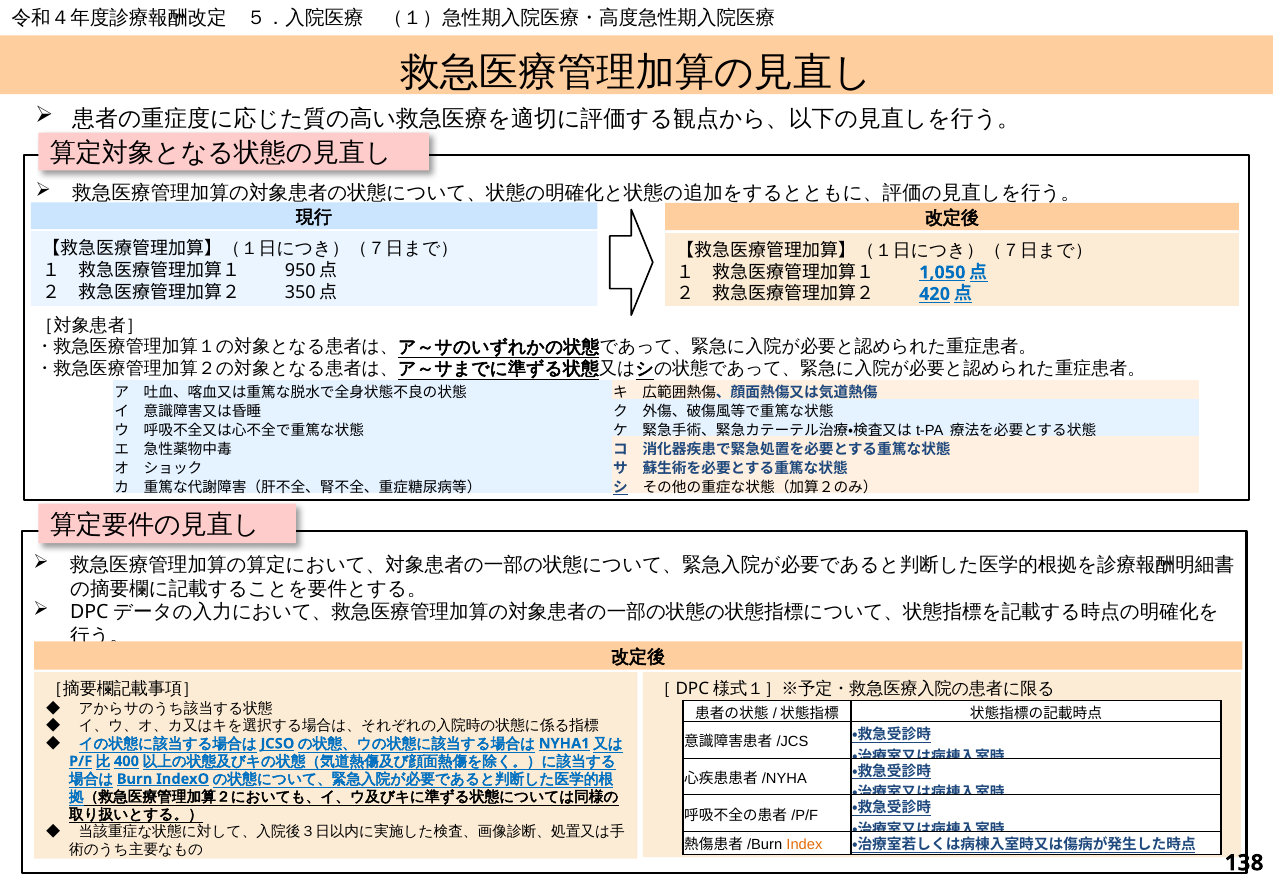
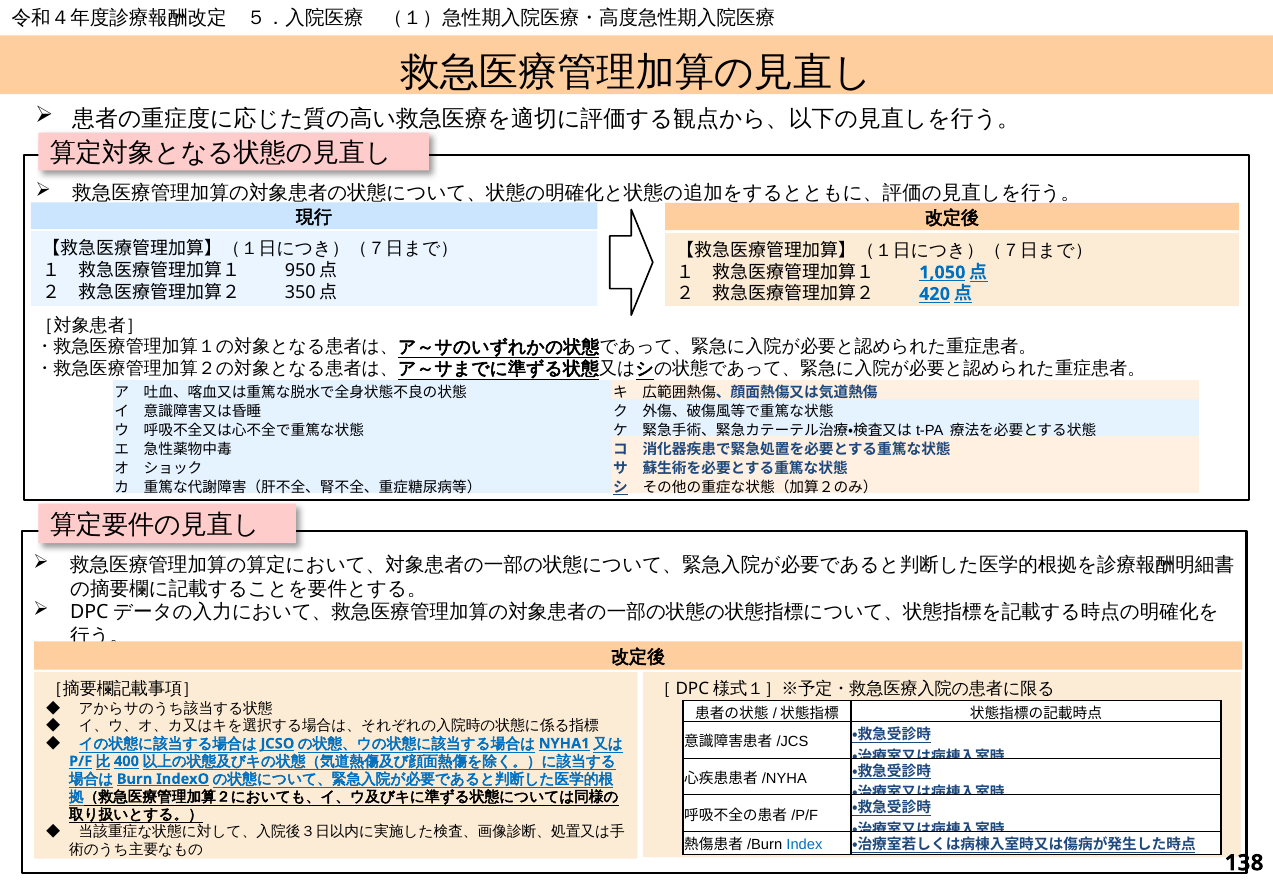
Index colour: orange -> blue (804, 845)
